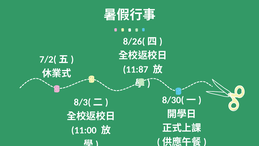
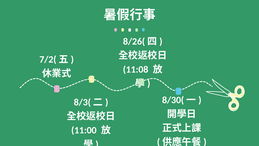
11:87: 11:87 -> 11:08 (136, 69)
